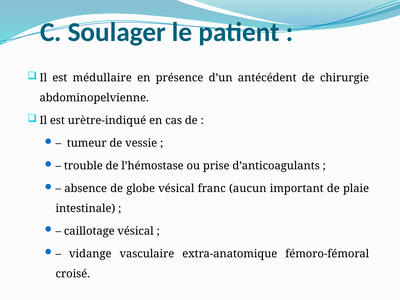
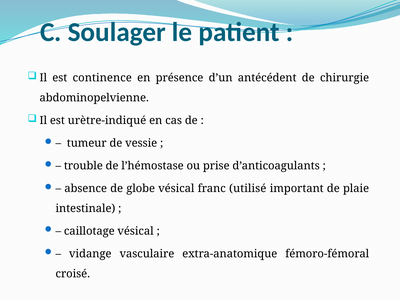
médullaire: médullaire -> continence (102, 78)
aucun: aucun -> utilisé (248, 189)
